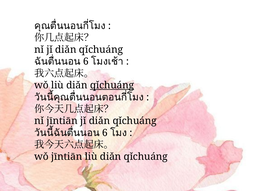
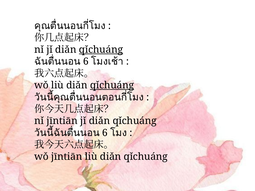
qǐchuáng underline: none -> present (101, 50)
